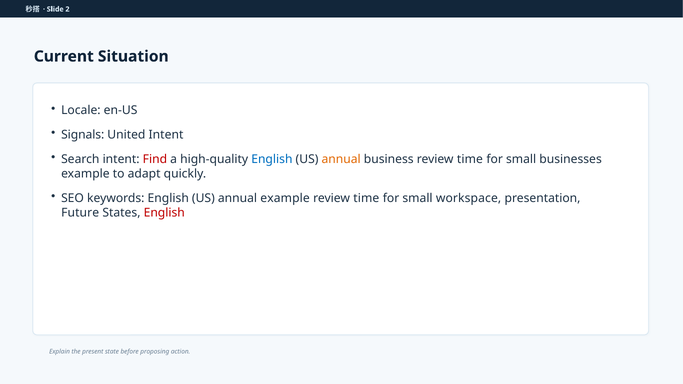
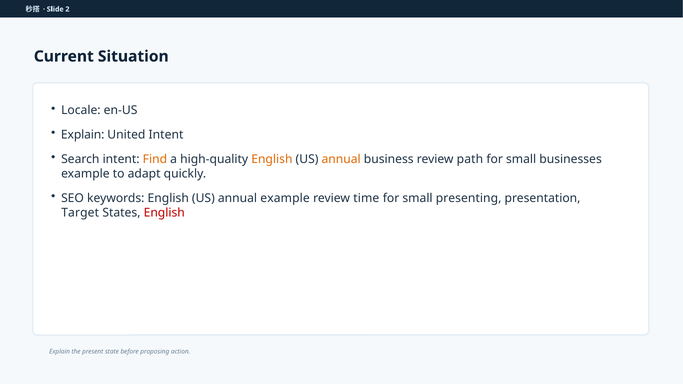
Signals: Signals -> Explain (83, 135)
Find colour: red -> orange (155, 160)
English colour: blue -> orange (272, 160)
business review time: time -> path (470, 160)
workspace: workspace -> presenting (469, 199)
Future: Future -> Target (80, 213)
